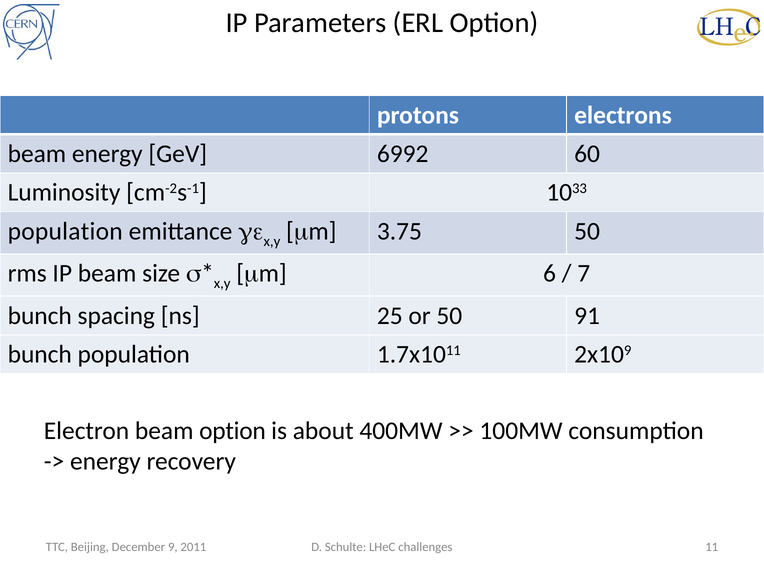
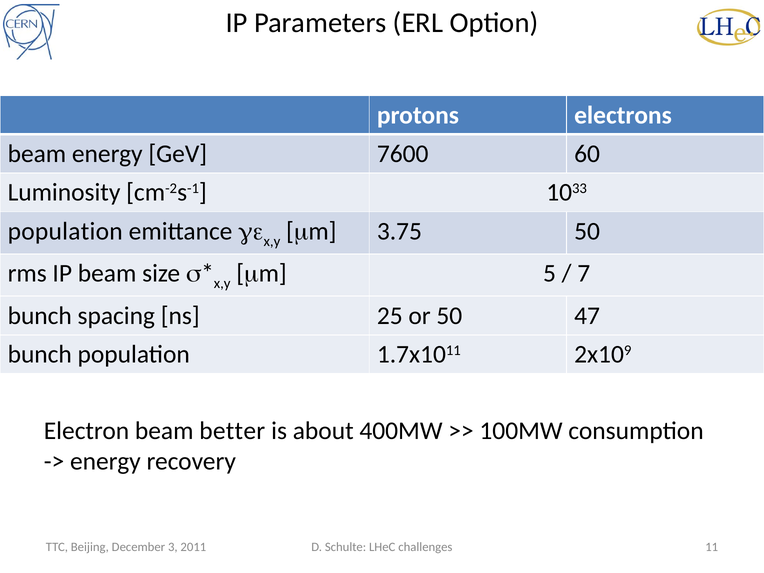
6992: 6992 -> 7600 (403, 154)
6: 6 -> 5 (549, 273)
91: 91 -> 47 (587, 316)
beam option: option -> better (232, 431)
9: 9 -> 3 (173, 547)
